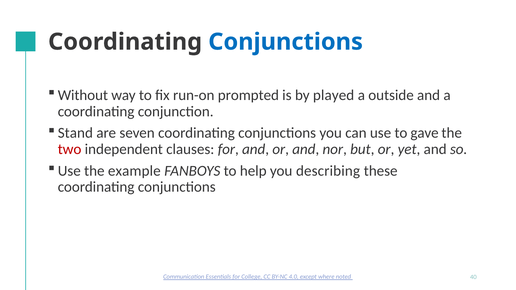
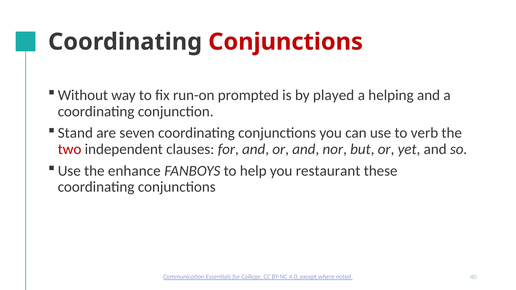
Conjunctions colour: blue -> red (286, 42)
outside: outside -> helping (391, 95)
gave: gave -> verb (424, 133)
example: example -> enhance (134, 171)
describing: describing -> restaurant (328, 171)
